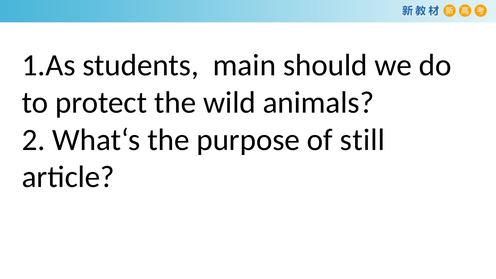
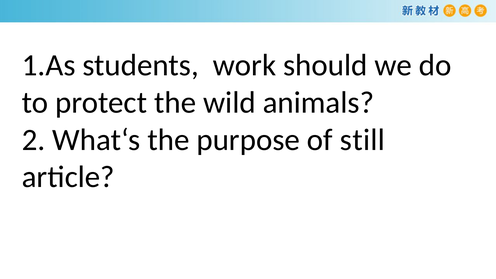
main: main -> work (244, 65)
